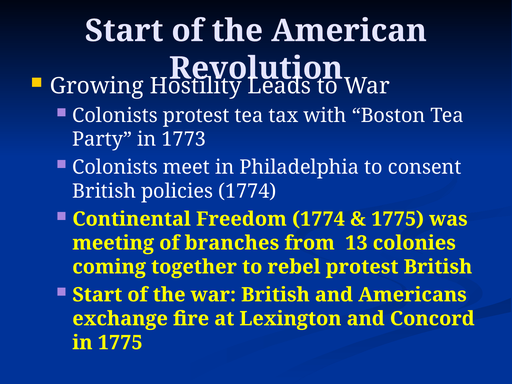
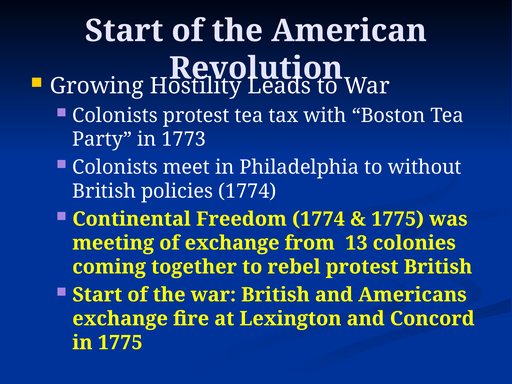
consent: consent -> without (425, 167)
of branches: branches -> exchange (232, 243)
